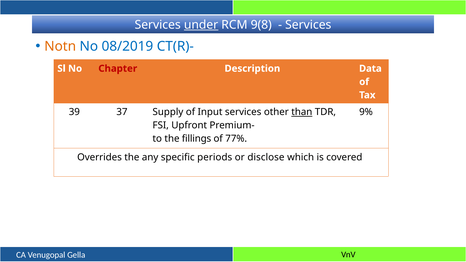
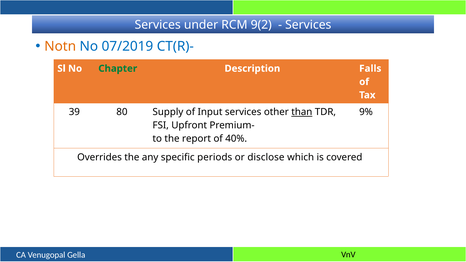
under underline: present -> none (201, 25)
9(8: 9(8 -> 9(2 (261, 25)
08/2019: 08/2019 -> 07/2019 (127, 46)
Chapter colour: red -> green (118, 69)
Data: Data -> Falls (370, 69)
37: 37 -> 80 (122, 112)
fillings: fillings -> report (196, 139)
77%: 77% -> 40% (236, 139)
